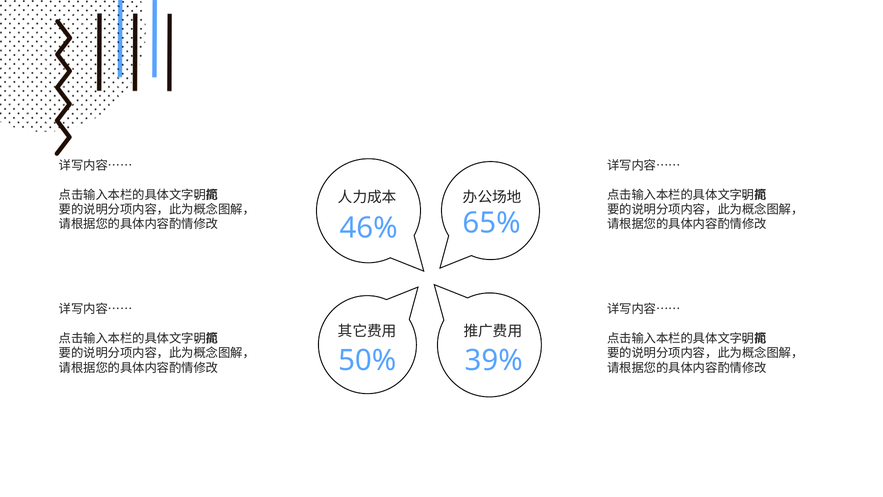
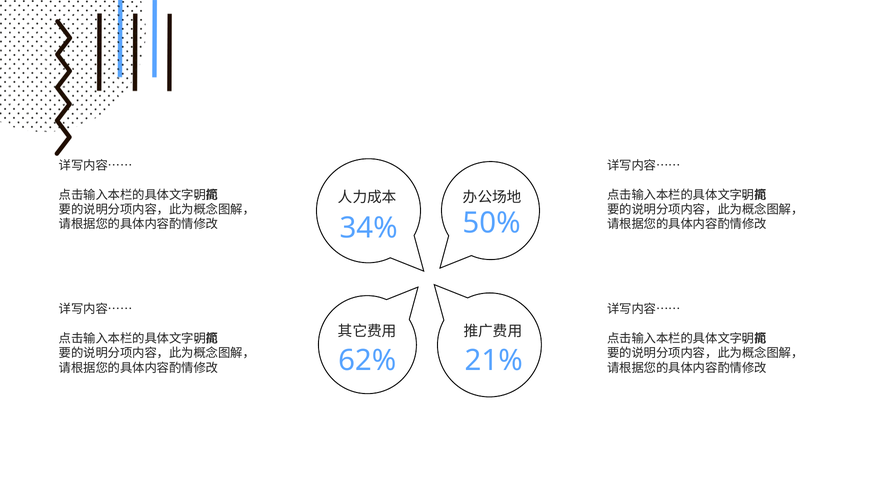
65%: 65% -> 50% (492, 223)
46%: 46% -> 34% (369, 228)
50%: 50% -> 62% (367, 360)
39%: 39% -> 21% (494, 360)
